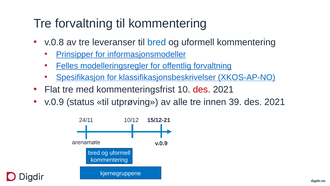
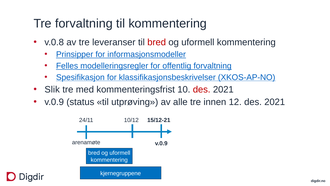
bred colour: blue -> red (157, 42)
Flat: Flat -> Slik (52, 89)
39: 39 -> 12 (235, 102)
